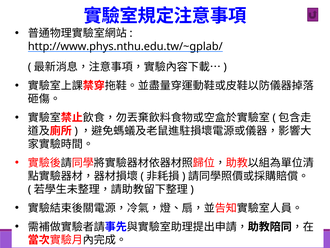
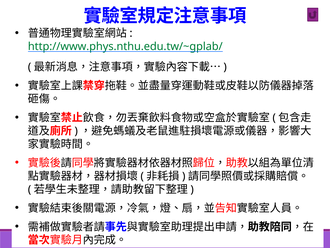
http://www.phys.nthu.edu.tw/~gplab/ colour: black -> green (125, 46)
